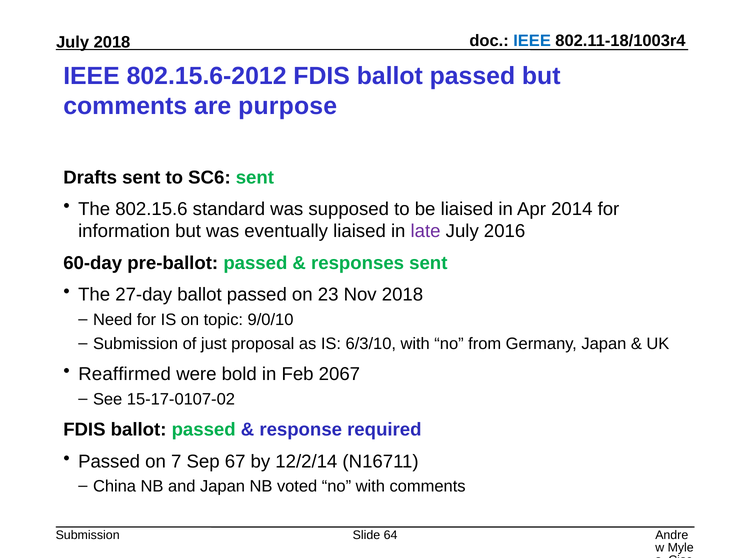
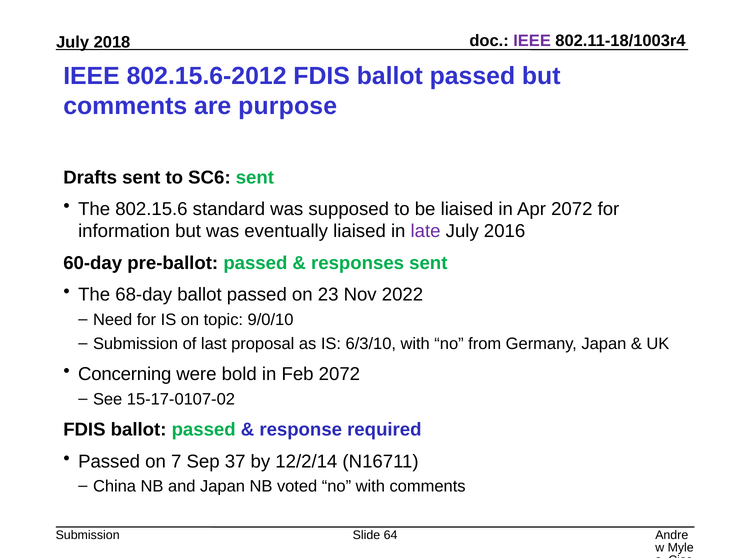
IEEE colour: blue -> purple (532, 41)
Apr 2014: 2014 -> 2072 (572, 209)
27-day: 27-day -> 68-day (144, 295)
Nov 2018: 2018 -> 2022 (402, 295)
just: just -> last (214, 344)
Reaffirmed: Reaffirmed -> Concerning (125, 374)
Feb 2067: 2067 -> 2072 (339, 374)
67: 67 -> 37 (235, 461)
